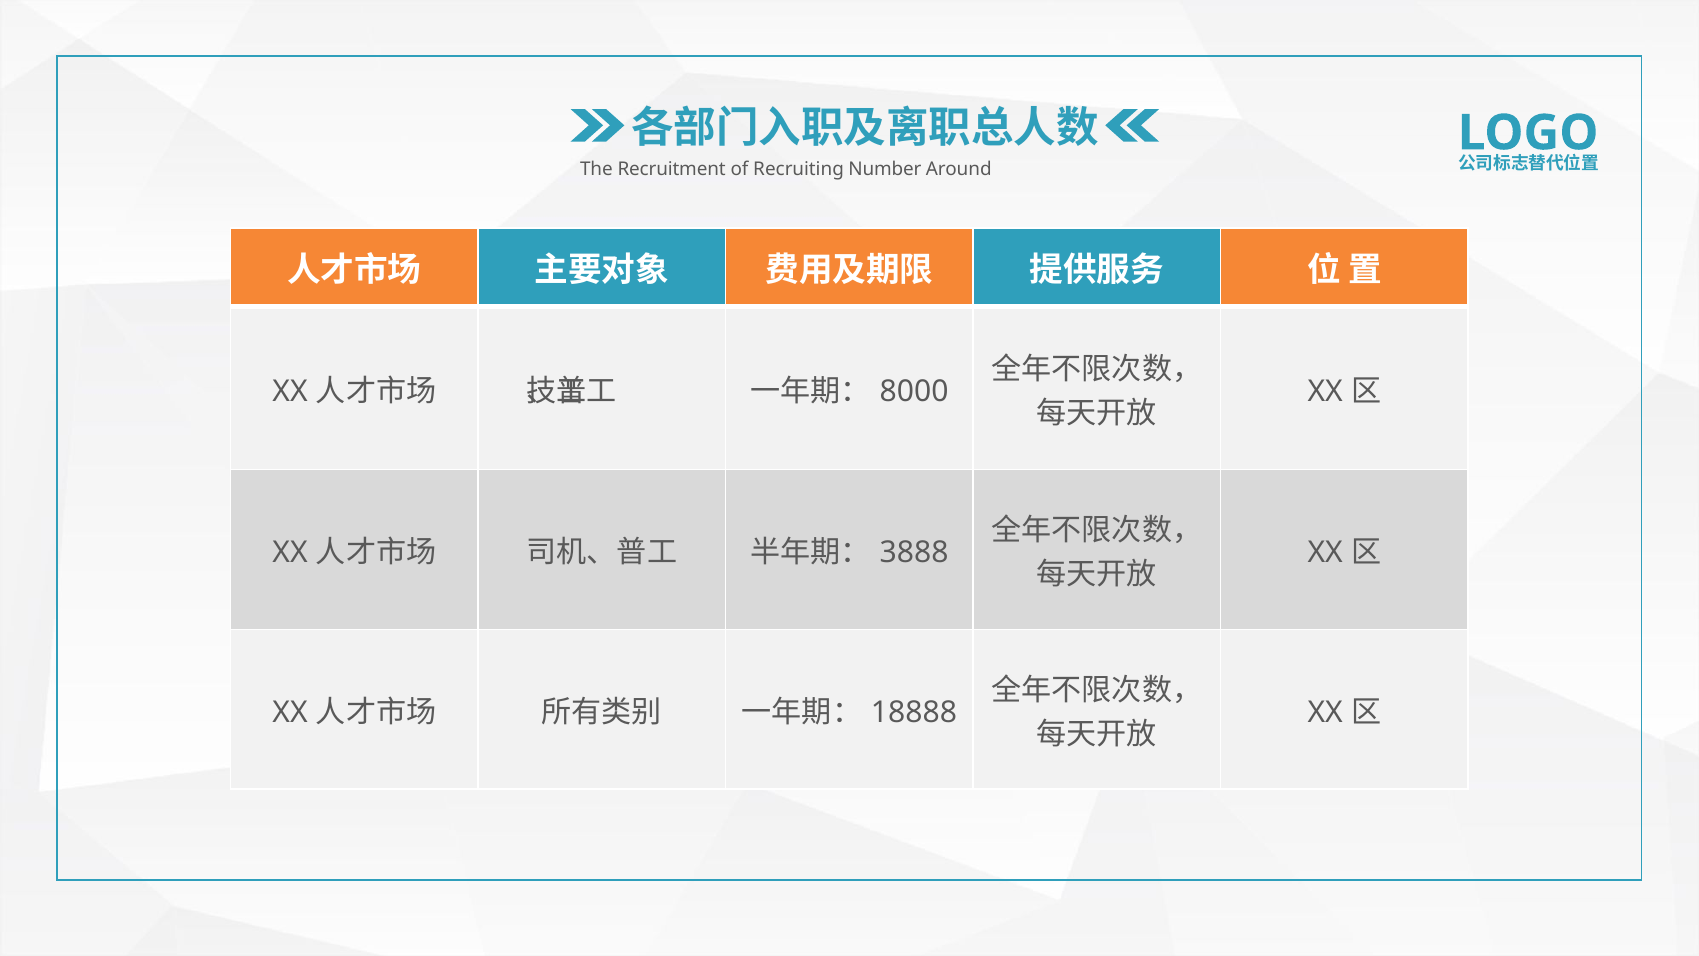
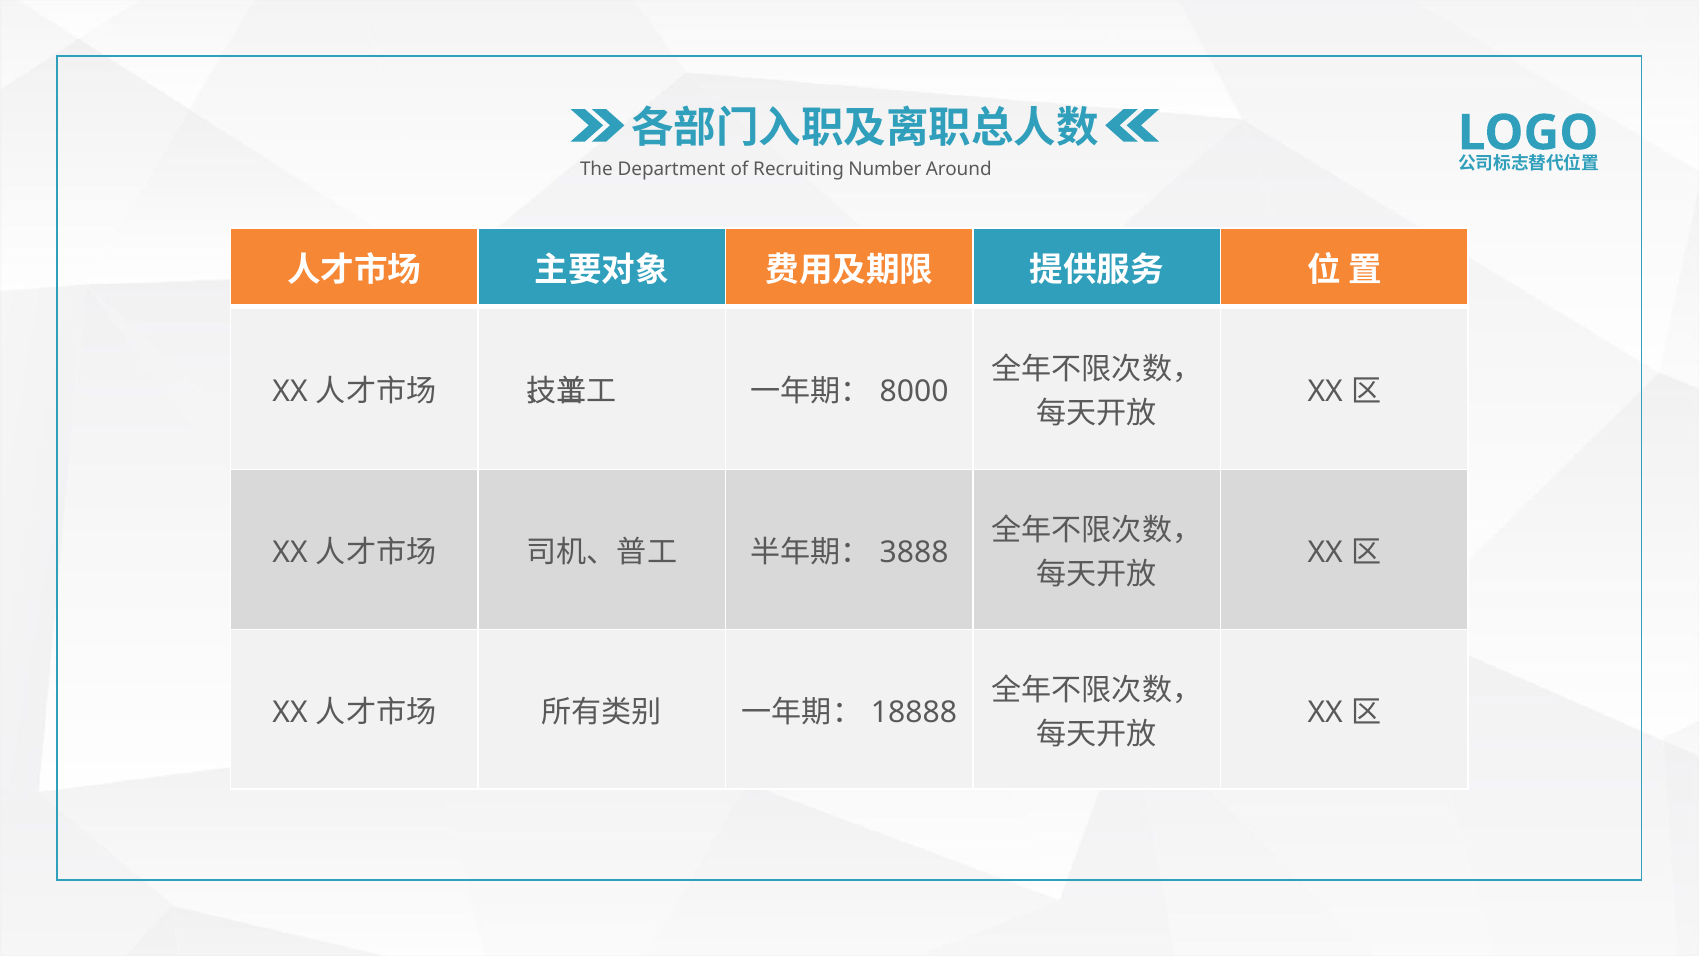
Recruitment: Recruitment -> Department (672, 169)
